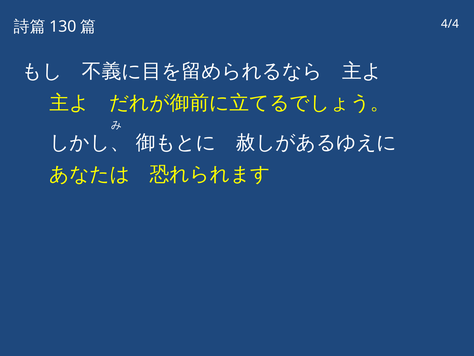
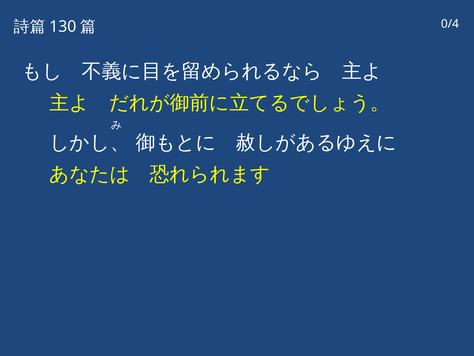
4/4: 4/4 -> 0/4 (450, 24)
